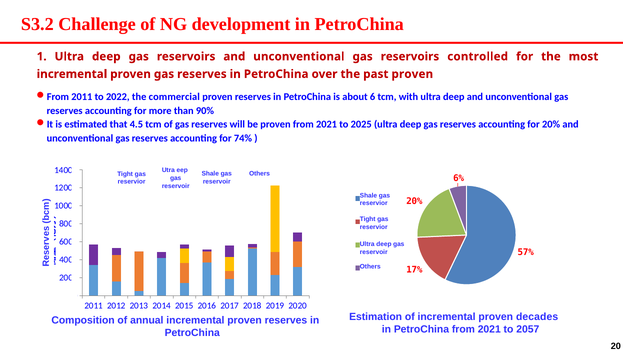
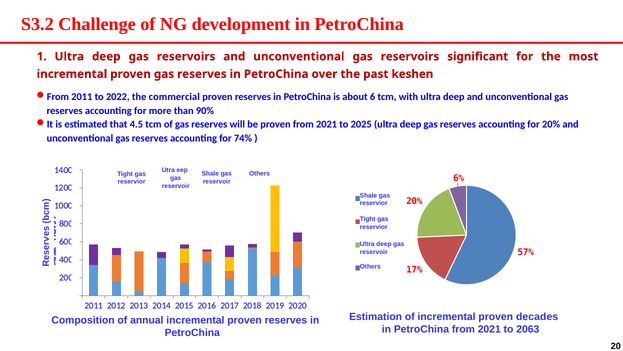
controlled: controlled -> significant (478, 56)
past proven: proven -> keshen (412, 74)
2057: 2057 -> 2063 (528, 329)
